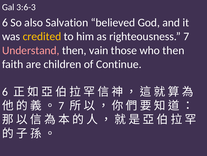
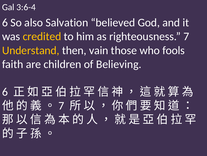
3:6-3: 3:6-3 -> 3:6-4 (26, 7)
Understand colour: pink -> yellow (31, 50)
who then: then -> fools (174, 50)
Continue: Continue -> Believing (119, 64)
